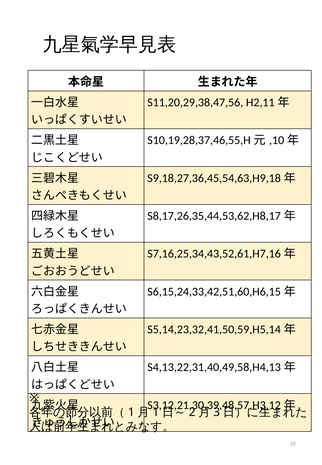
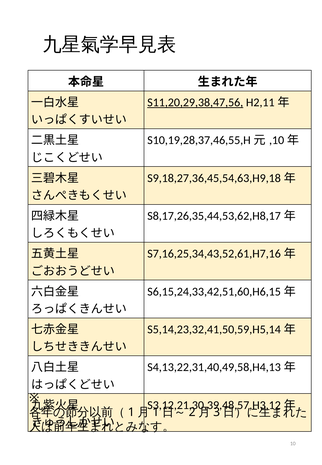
S11,20,29,38,47,56 underline: none -> present (195, 102)
